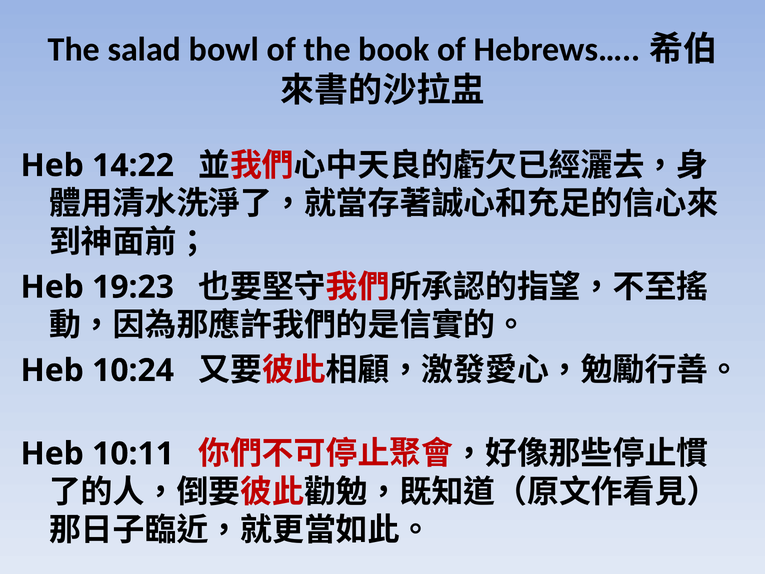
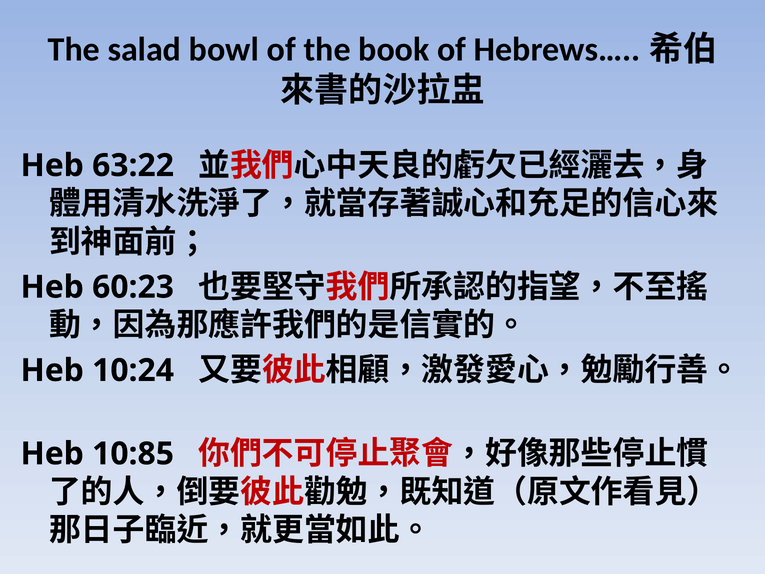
14:22: 14:22 -> 63:22 (133, 165)
19:23: 19:23 -> 60:23 (133, 287)
10:11: 10:11 -> 10:85 (133, 454)
